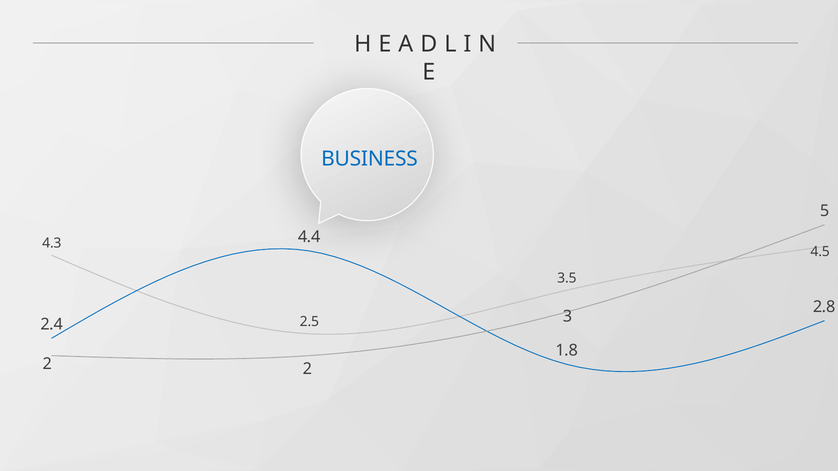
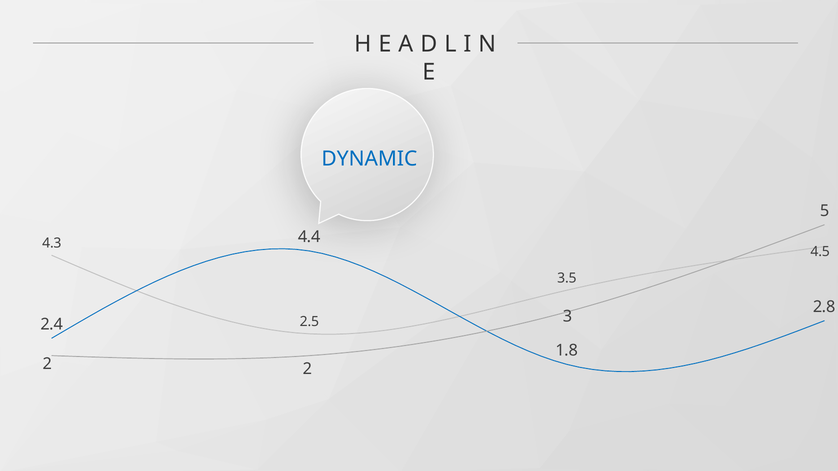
BUSINESS: BUSINESS -> DYNAMIC (369, 159)
